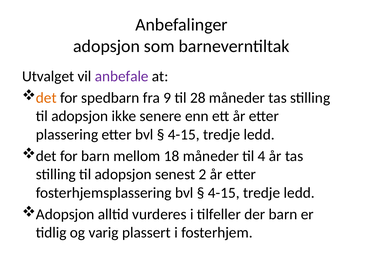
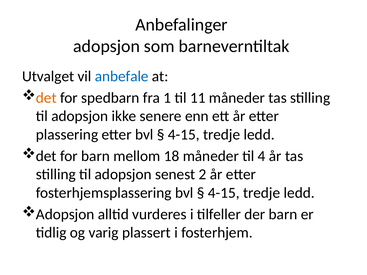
anbefale colour: purple -> blue (122, 76)
9: 9 -> 1 (167, 98)
28: 28 -> 11 (198, 98)
